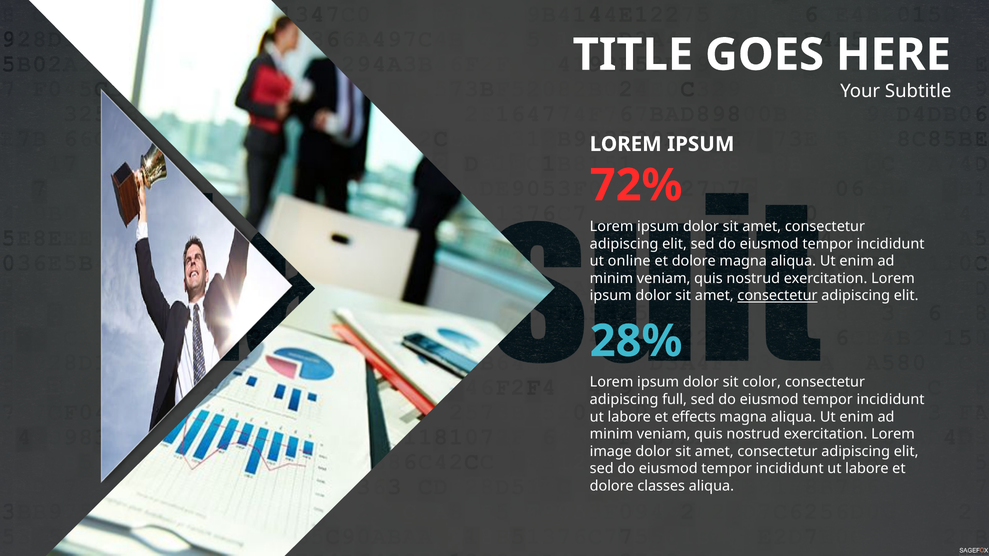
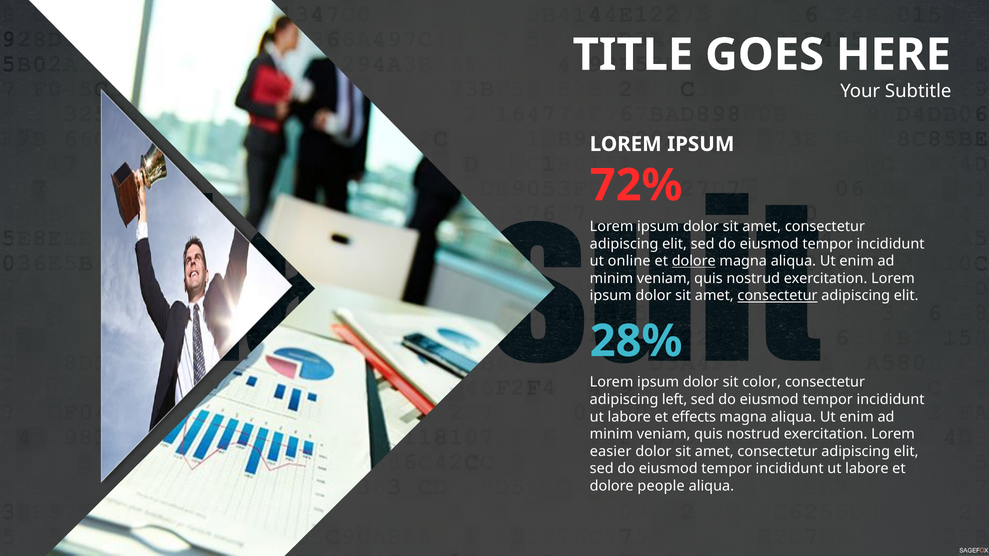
dolore underline: none -> present (694, 261)
full: full -> left (675, 400)
image: image -> easier (611, 452)
classes: classes -> people (661, 486)
